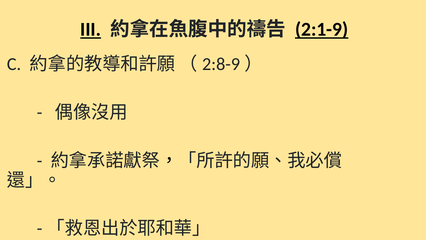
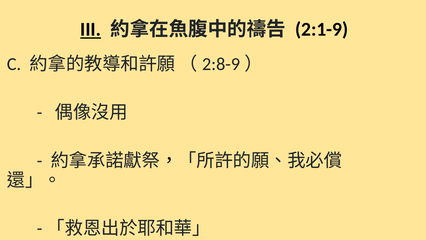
2:1-9 underline: present -> none (322, 29)
